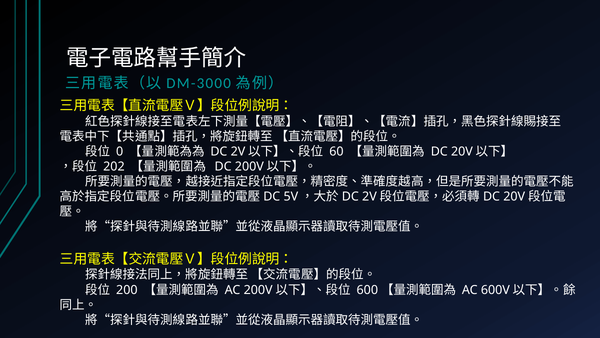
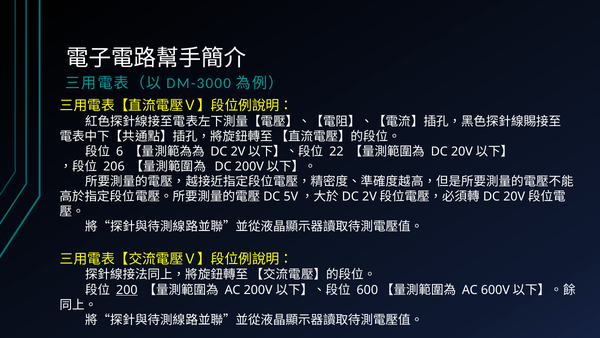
0: 0 -> 6 (120, 151)
60: 60 -> 22 (336, 151)
202: 202 -> 206 (114, 166)
200 underline: none -> present (127, 290)
